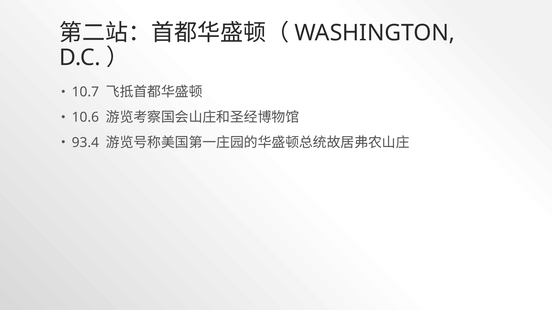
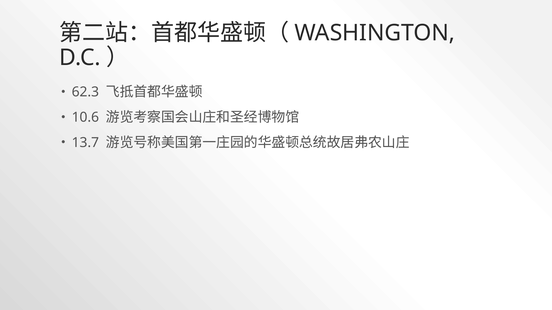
10.7: 10.7 -> 62.3 (85, 92)
93.4: 93.4 -> 13.7 (85, 143)
